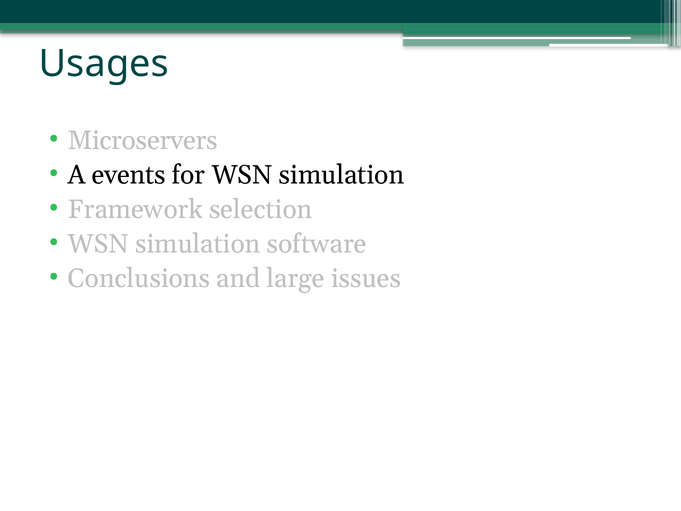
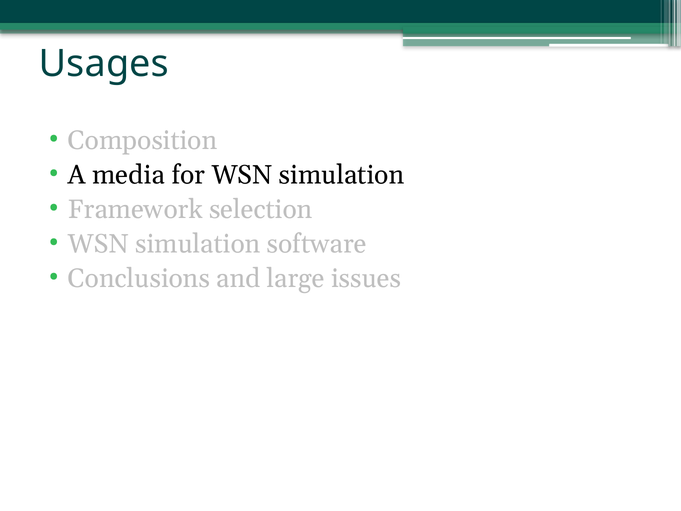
Microservers: Microservers -> Composition (143, 140)
events: events -> media (129, 175)
